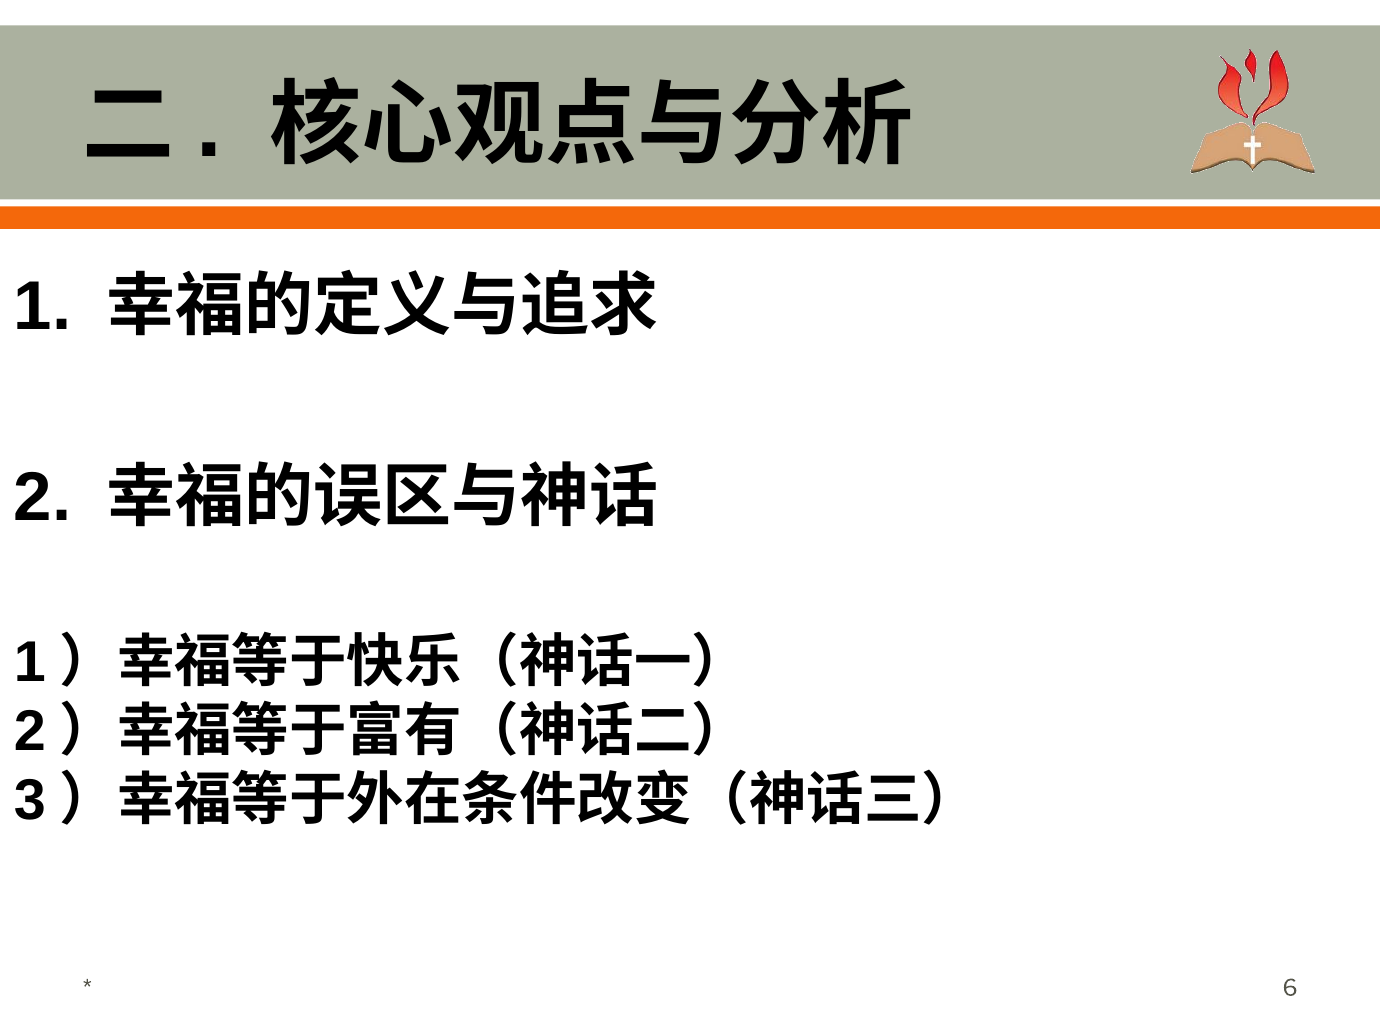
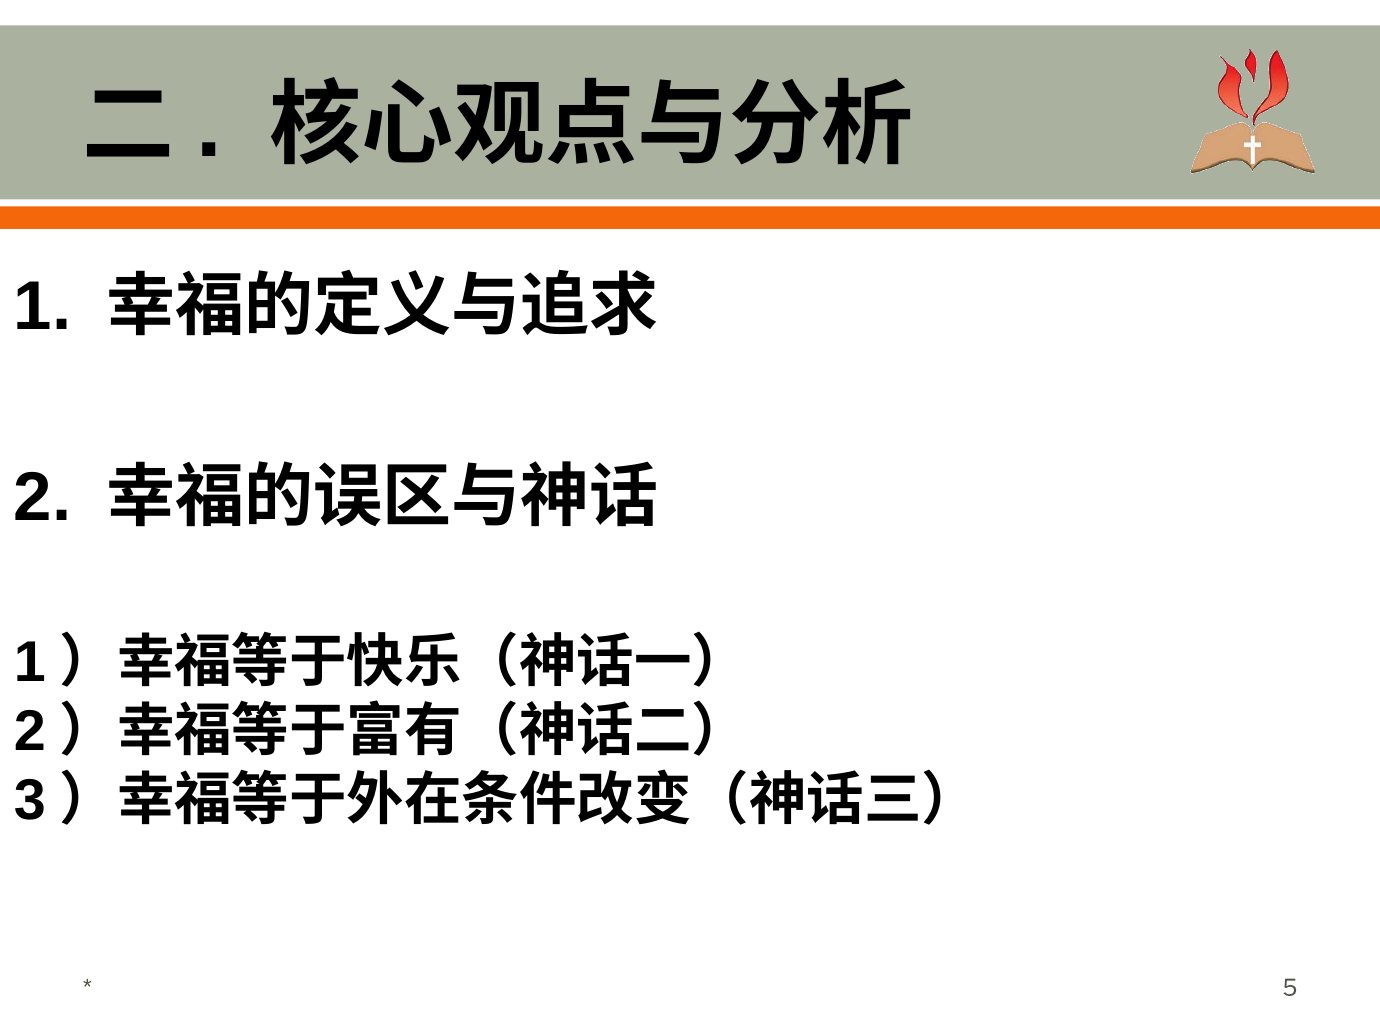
6: 6 -> 5 (1290, 988)
